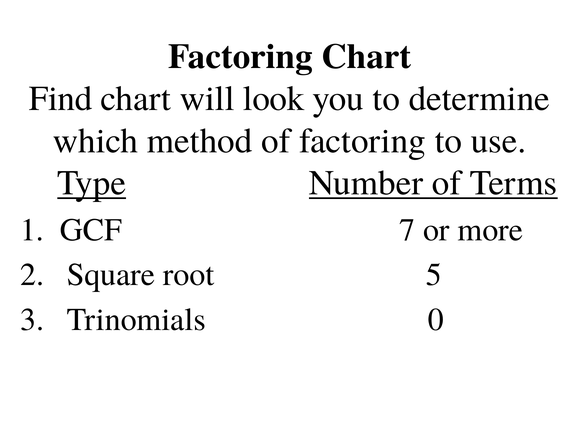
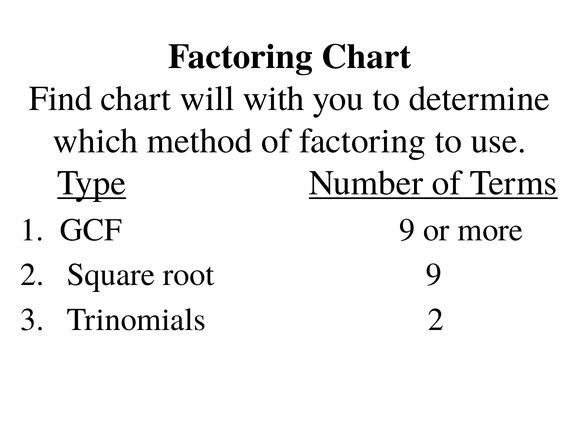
look: look -> with (274, 99)
GCF 7: 7 -> 9 (407, 230)
root 5: 5 -> 9 (434, 275)
Trinomials 0: 0 -> 2 (436, 320)
